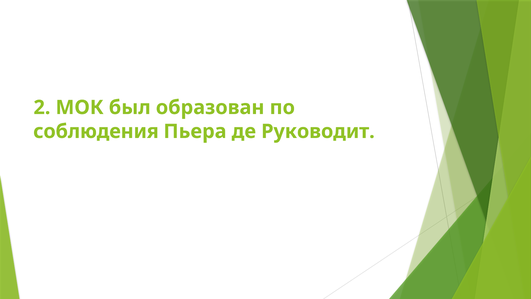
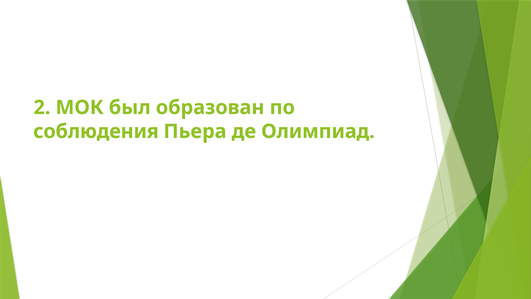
Руководит: Руководит -> Олимпиад (318, 131)
